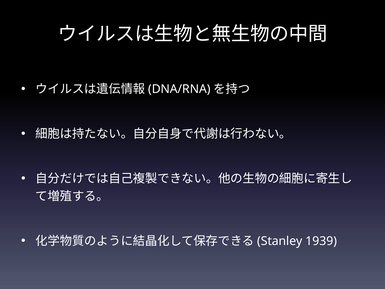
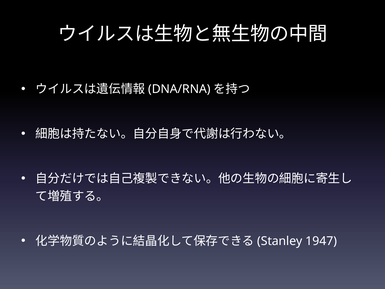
1939: 1939 -> 1947 (321, 241)
